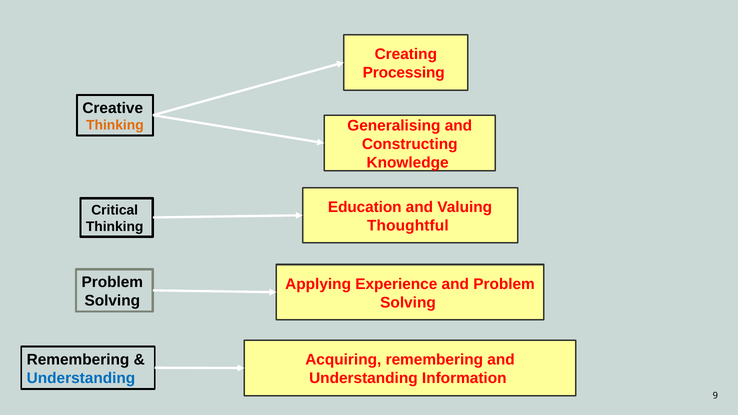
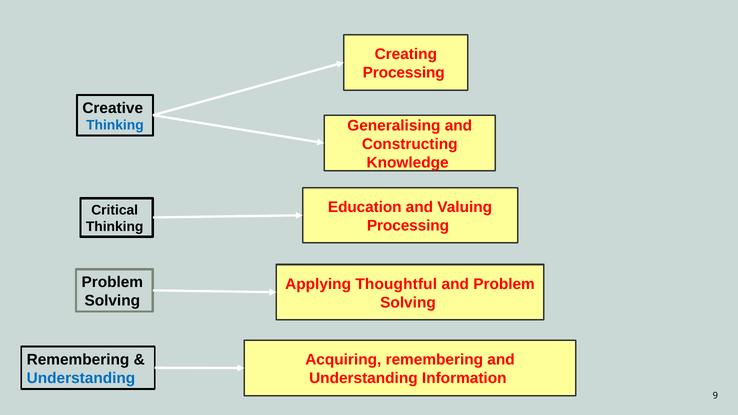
Thinking colour: orange -> blue (115, 125)
Thoughtful: Thoughtful -> Processing (408, 226)
Experience: Experience -> Thoughtful (396, 284)
